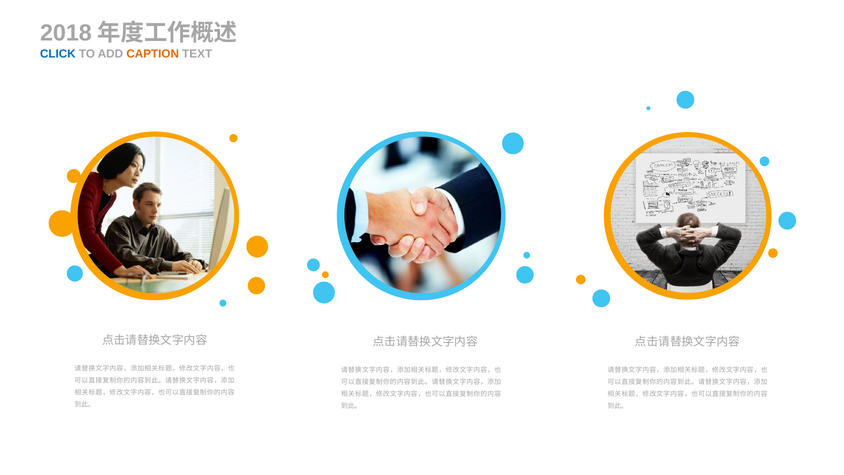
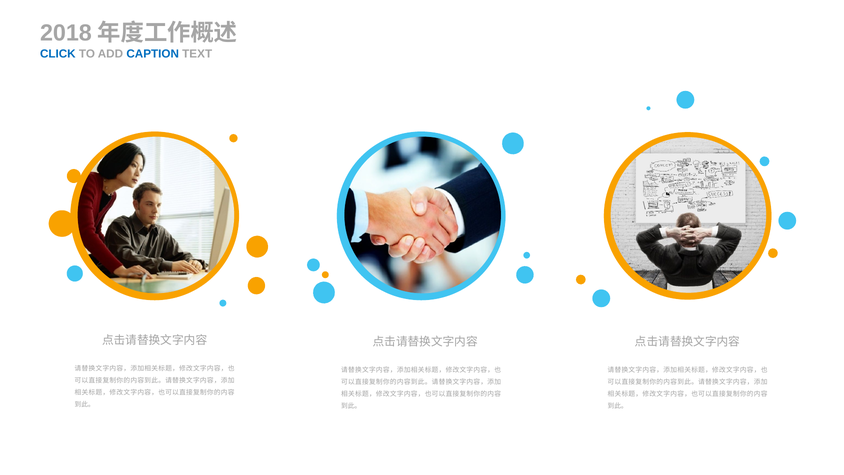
CAPTION colour: orange -> blue (153, 54)
